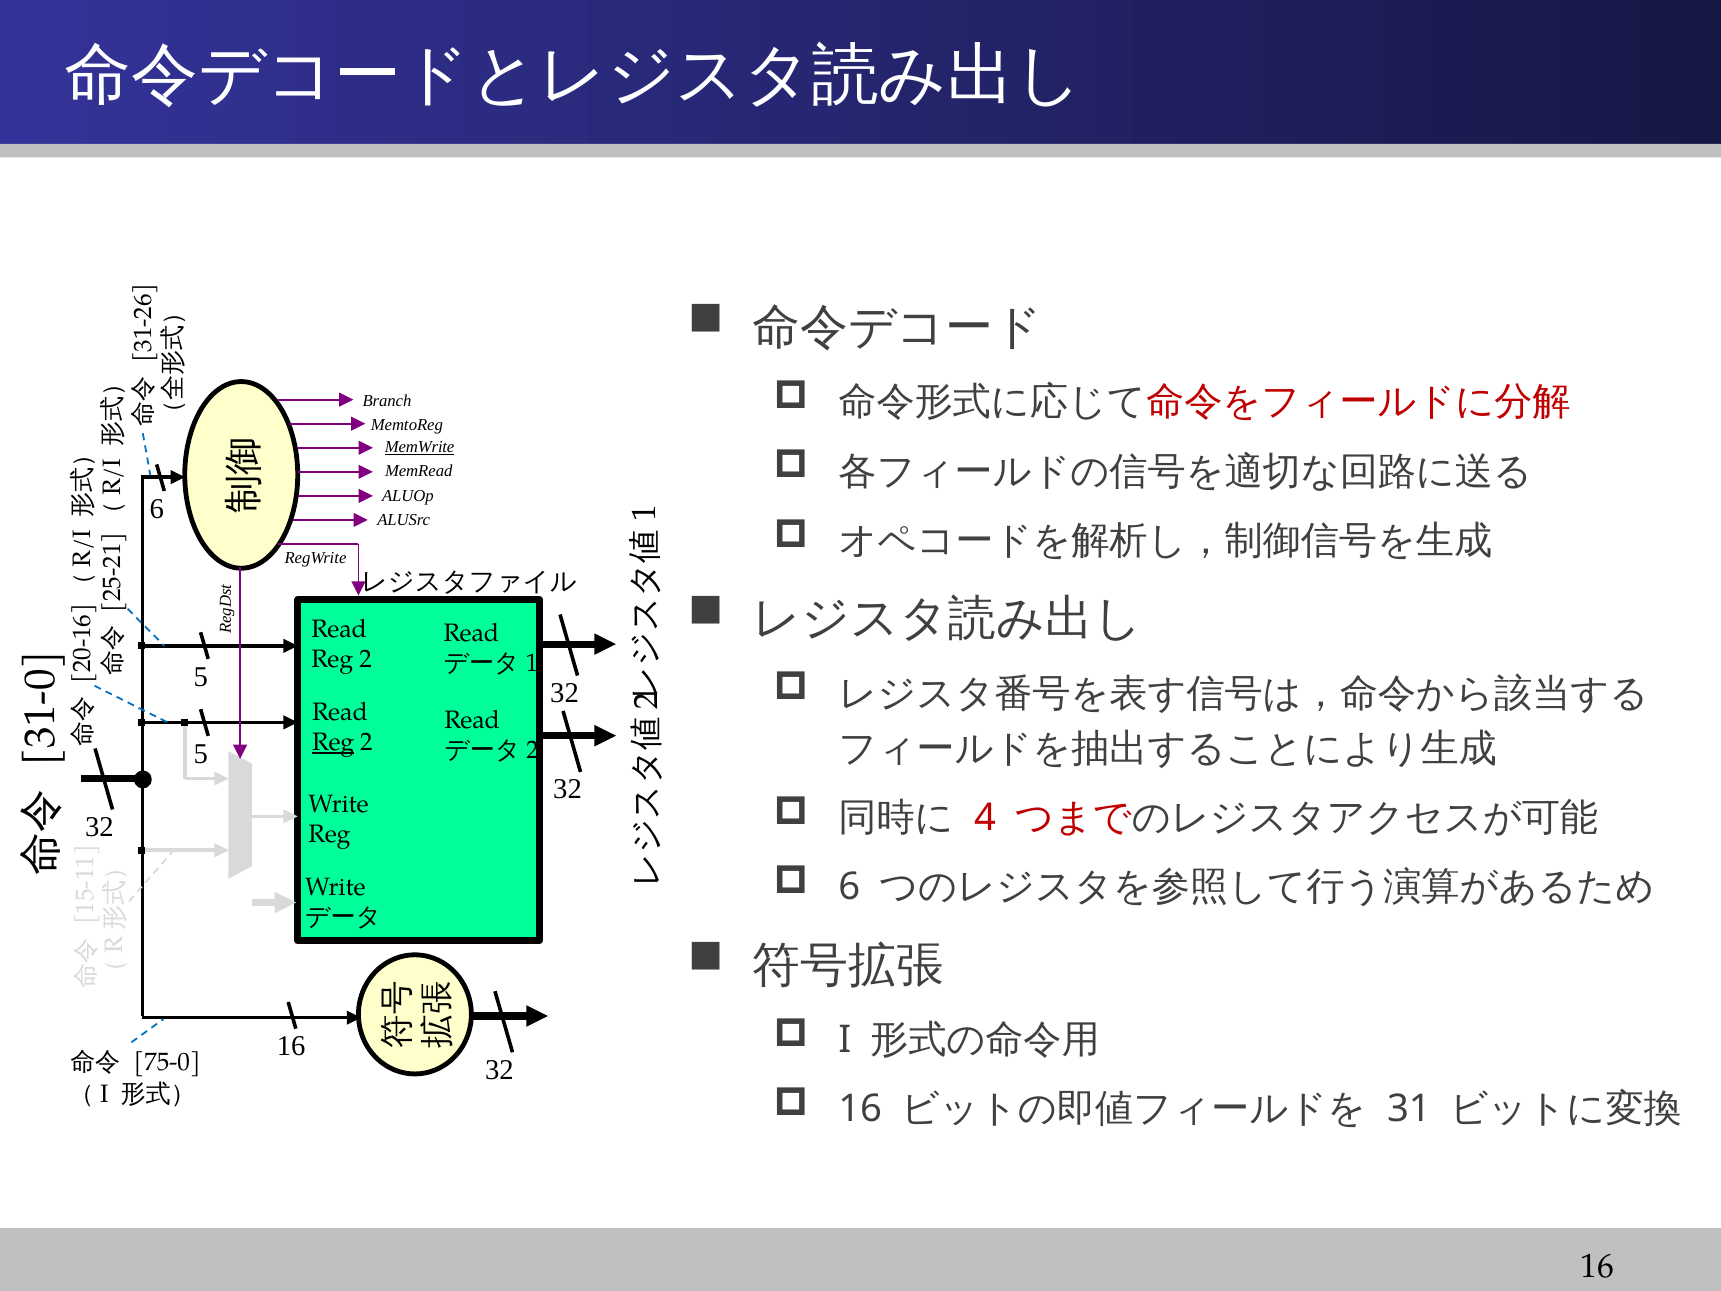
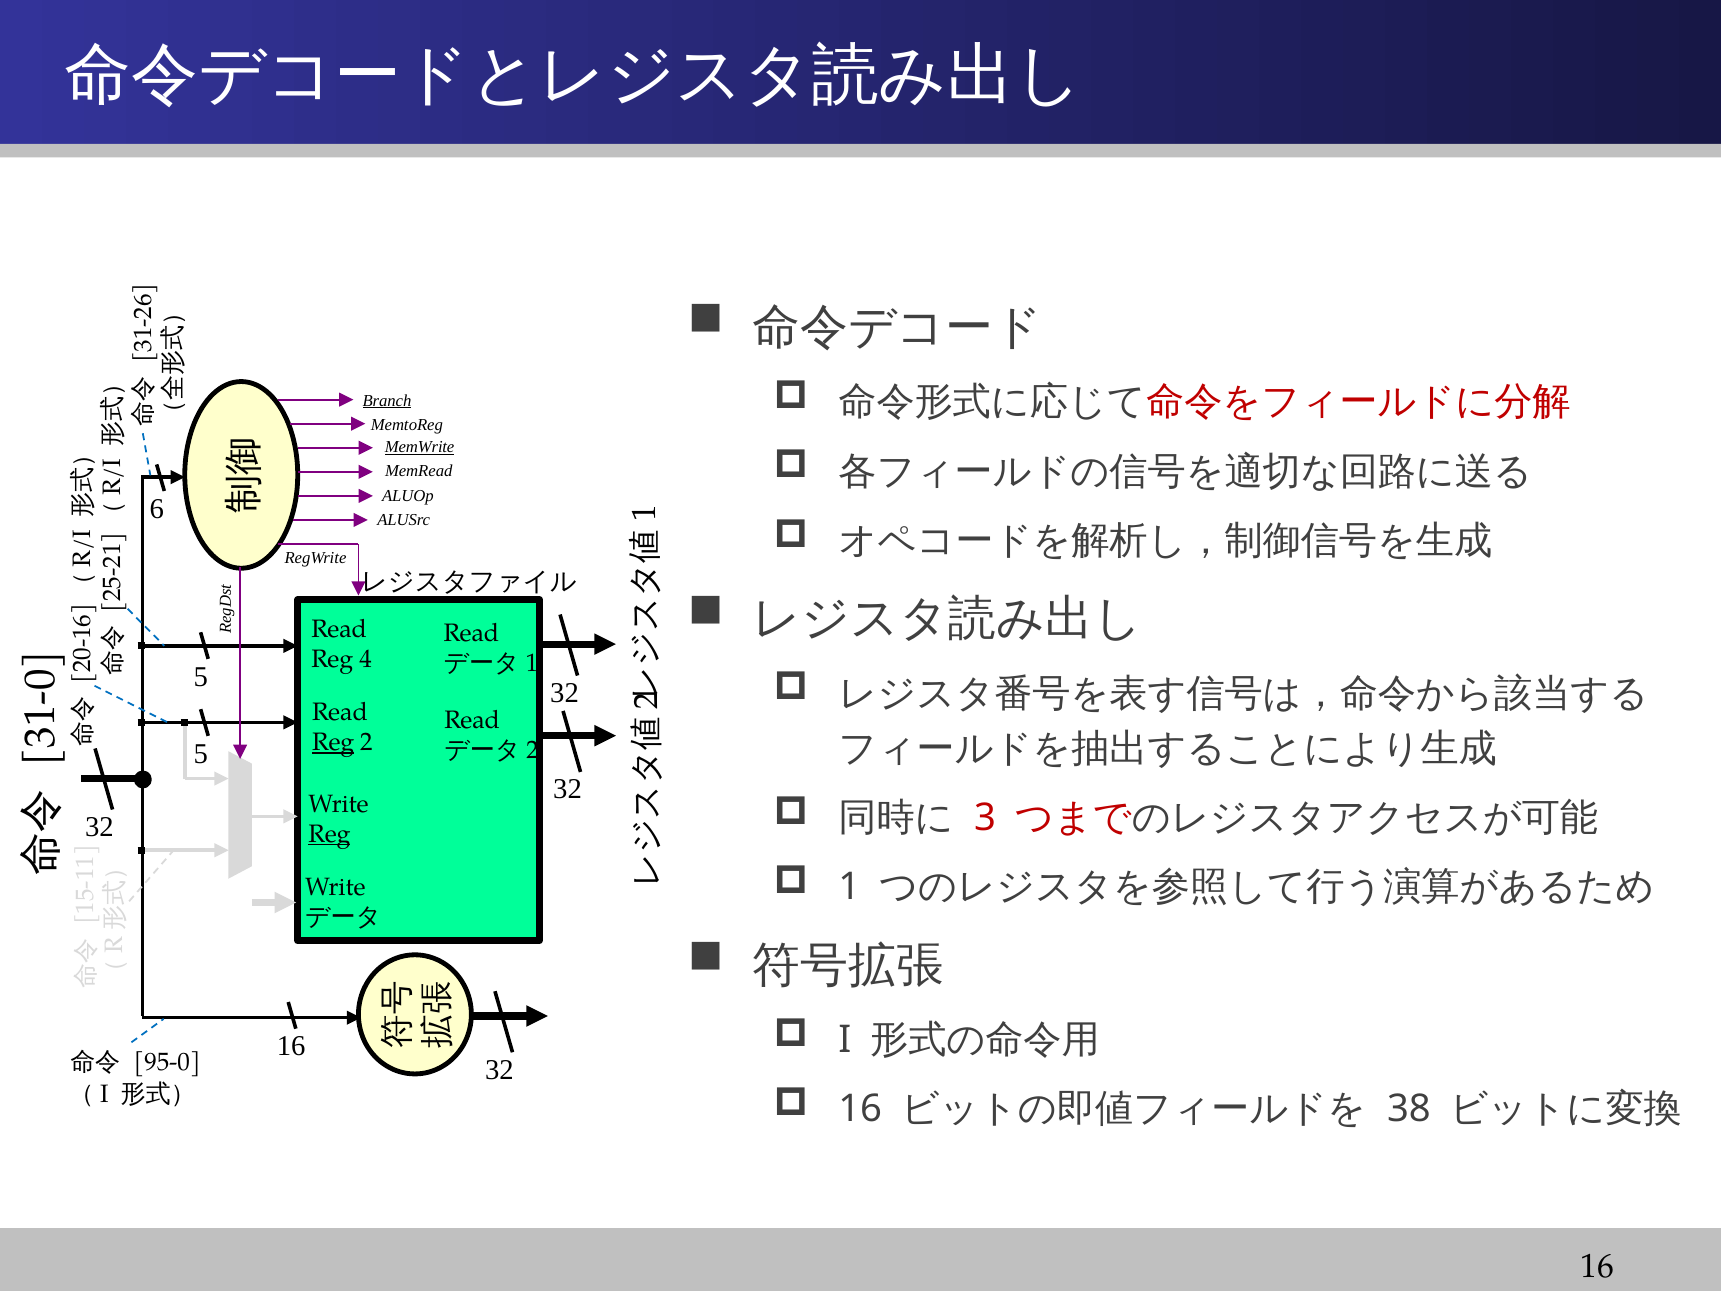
Branch underline: none -> present (387, 400)
2: 2 -> 4 (366, 659)
4: 4 -> 3 (985, 818)
Reg underline: none -> present (329, 834)
6: 6 -> 1 (849, 887)
75-0: 75-0 -> 95-0 (167, 1062)
31: 31 -> 38 (1409, 1109)
